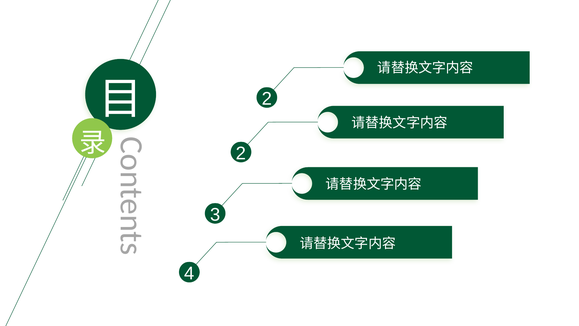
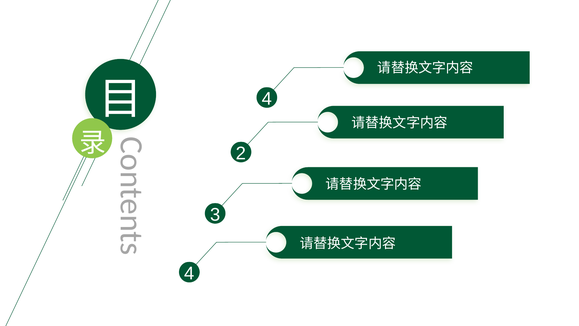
2: 2 -> 4 (267, 99)
